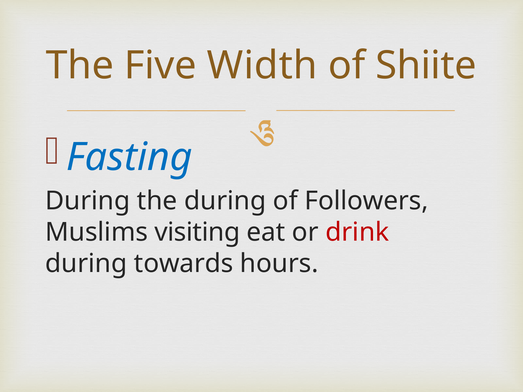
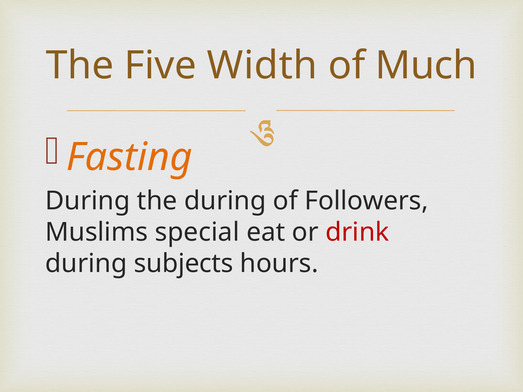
Shiite: Shiite -> Much (426, 65)
Fasting colour: blue -> orange (129, 157)
visiting: visiting -> special (197, 232)
towards: towards -> subjects (184, 264)
